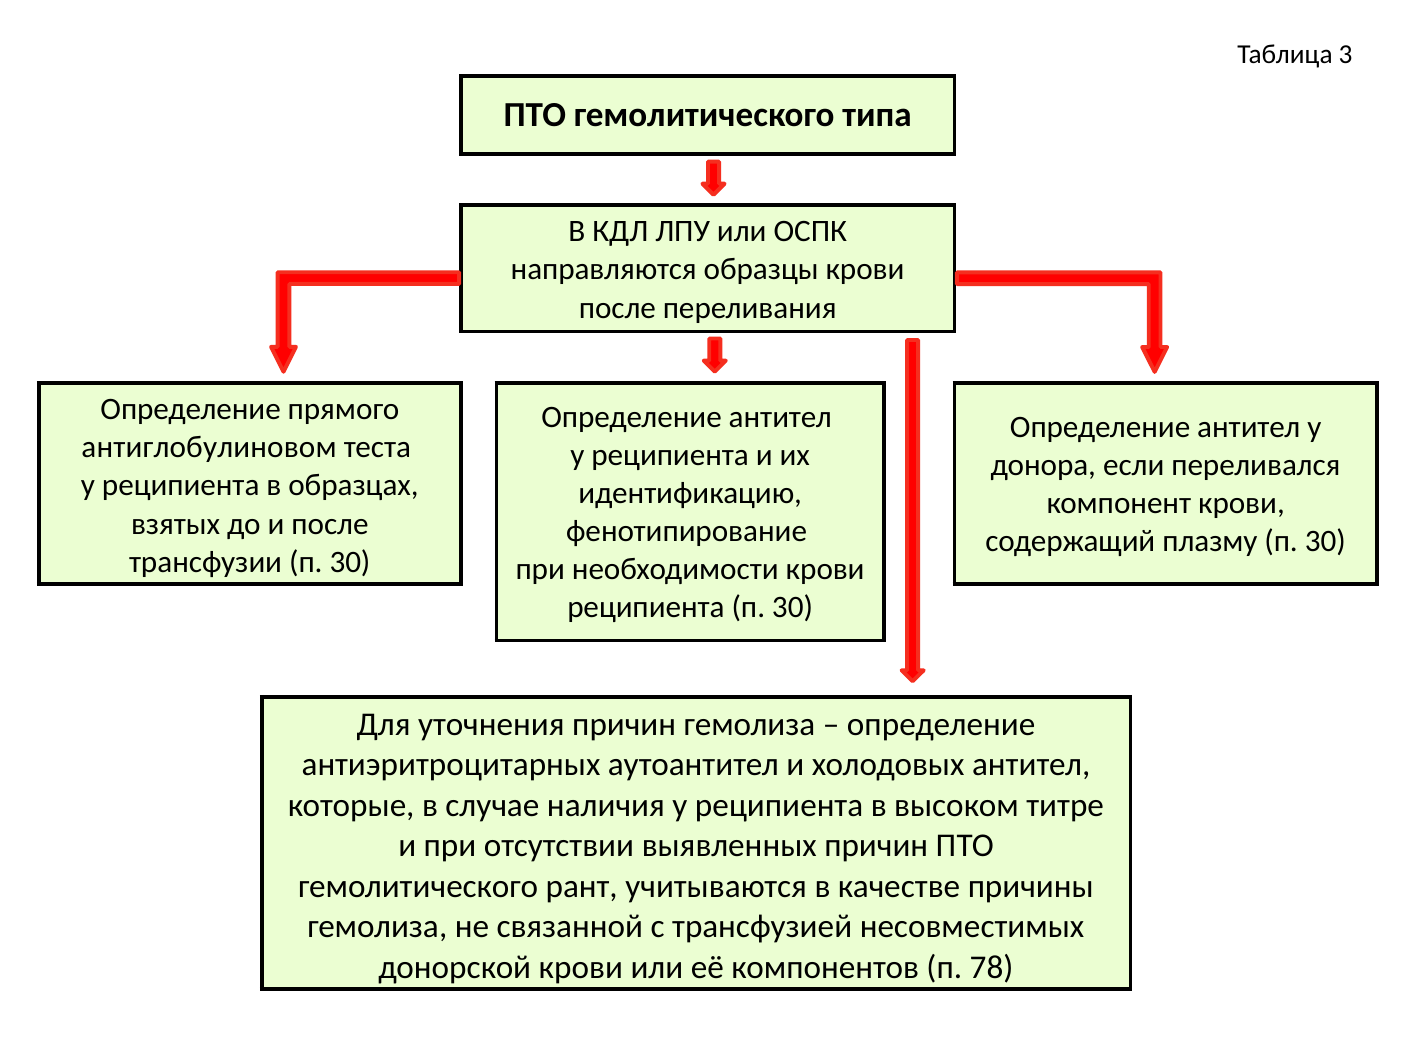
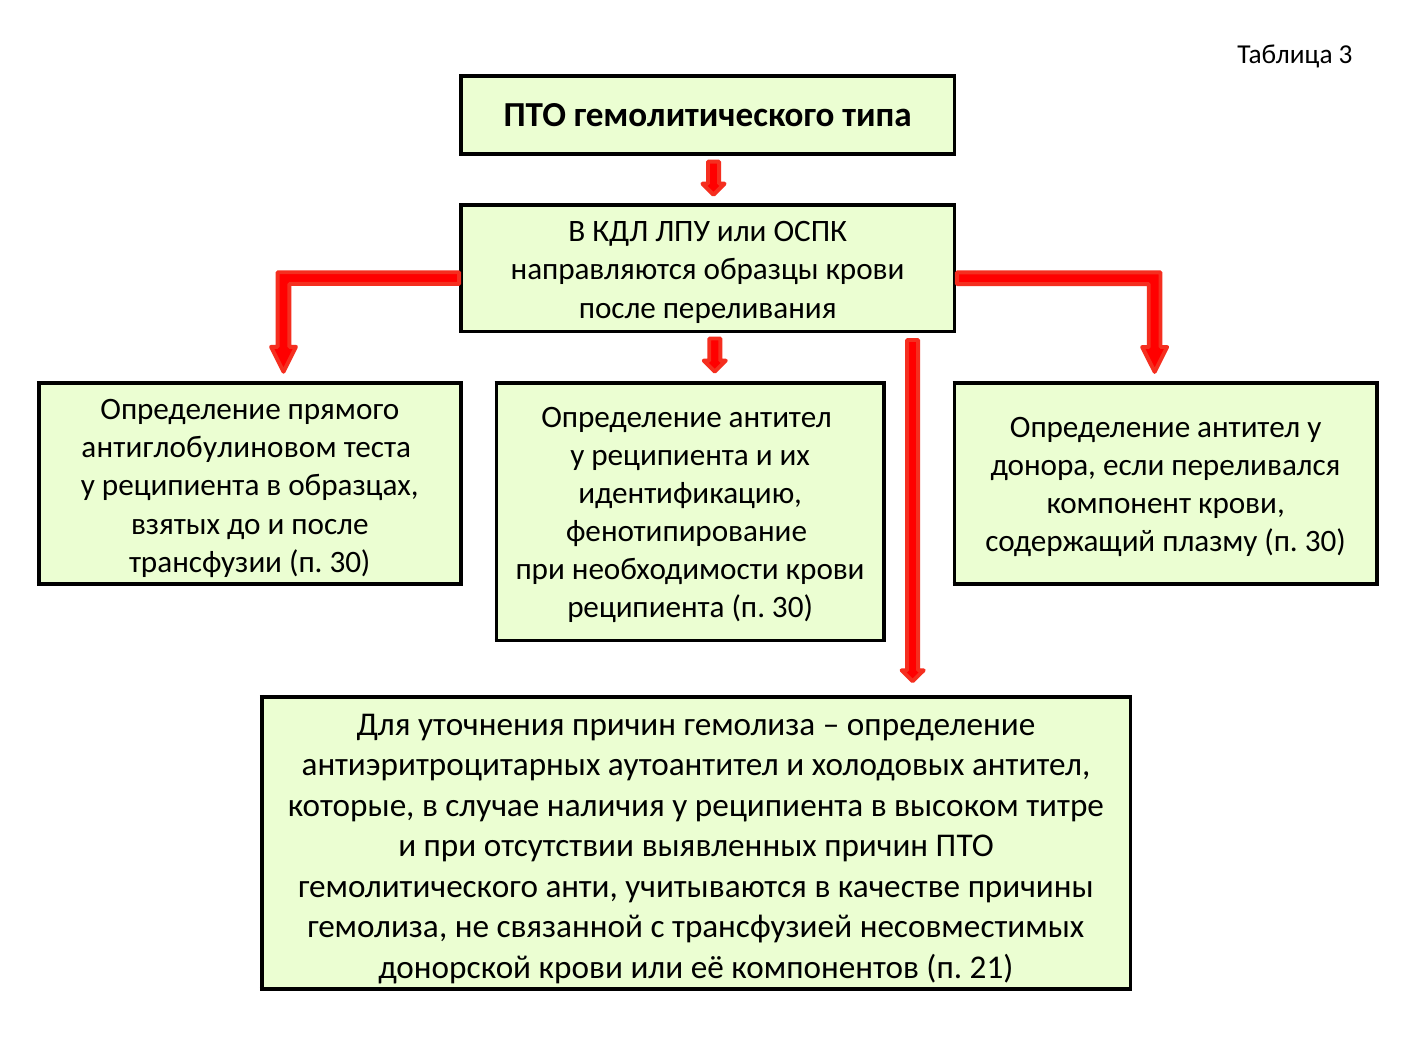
рант: рант -> анти (582, 887)
78: 78 -> 21 (992, 968)
